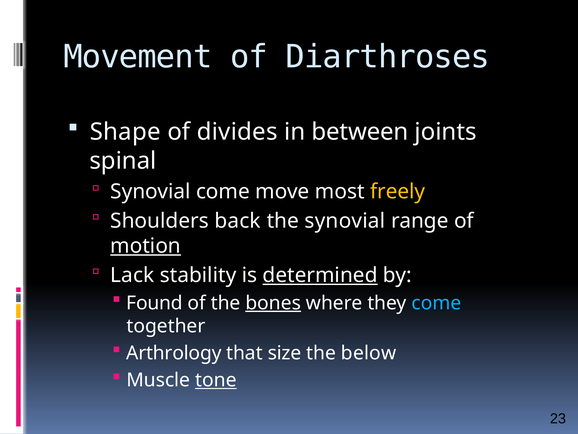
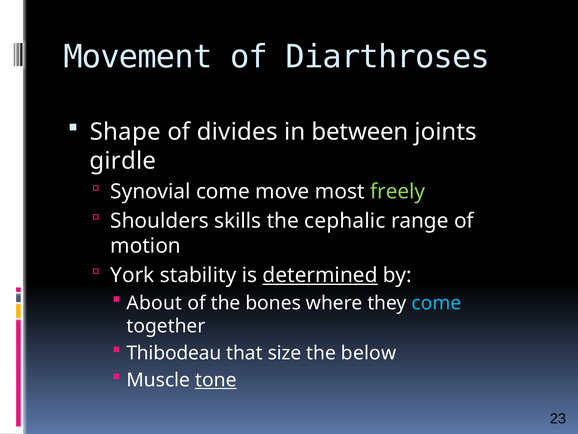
spinal: spinal -> girdle (123, 161)
freely colour: yellow -> light green (398, 192)
back: back -> skills (238, 221)
the synovial: synovial -> cephalic (345, 221)
motion underline: present -> none (146, 246)
Lack: Lack -> York (132, 275)
Found: Found -> About (154, 303)
bones underline: present -> none (273, 303)
Arthrology: Arthrology -> Thibodeau (174, 353)
